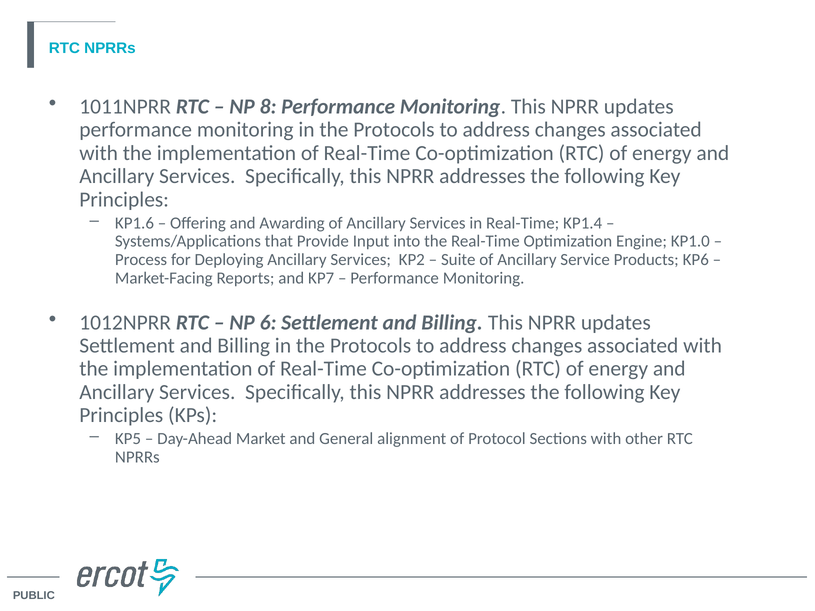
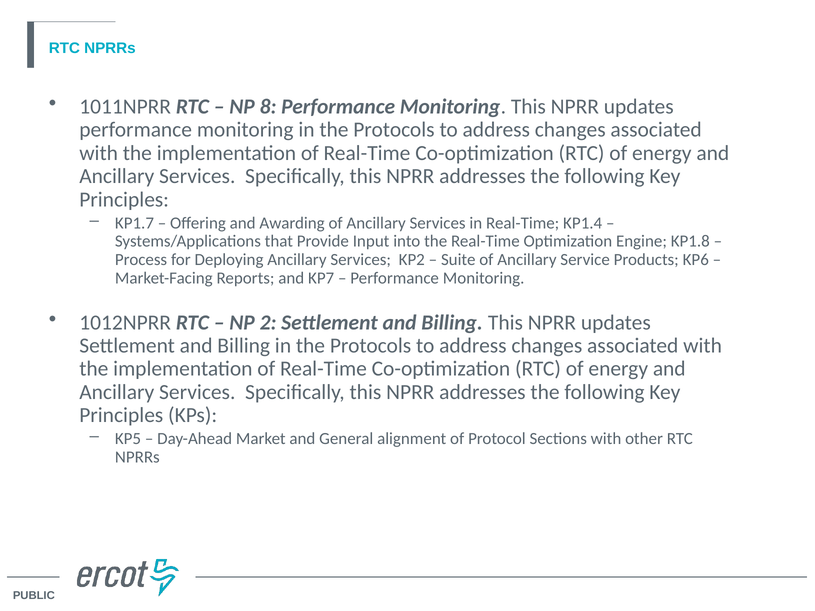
KP1.6: KP1.6 -> KP1.7 (134, 223)
KP1.0: KP1.0 -> KP1.8 (690, 241)
6: 6 -> 2 (268, 323)
